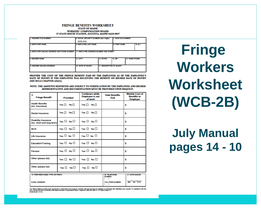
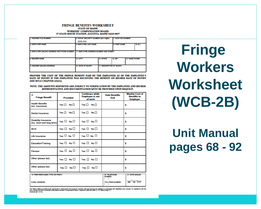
July: July -> Unit (184, 133)
14: 14 -> 68 (213, 147)
10: 10 -> 92 (236, 147)
